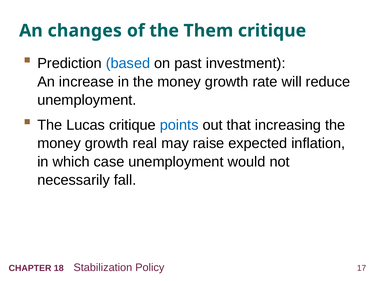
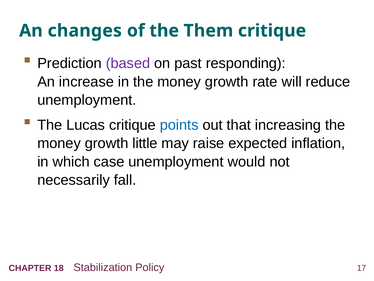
based colour: blue -> purple (128, 63)
investment: investment -> responding (246, 63)
real: real -> little (145, 143)
